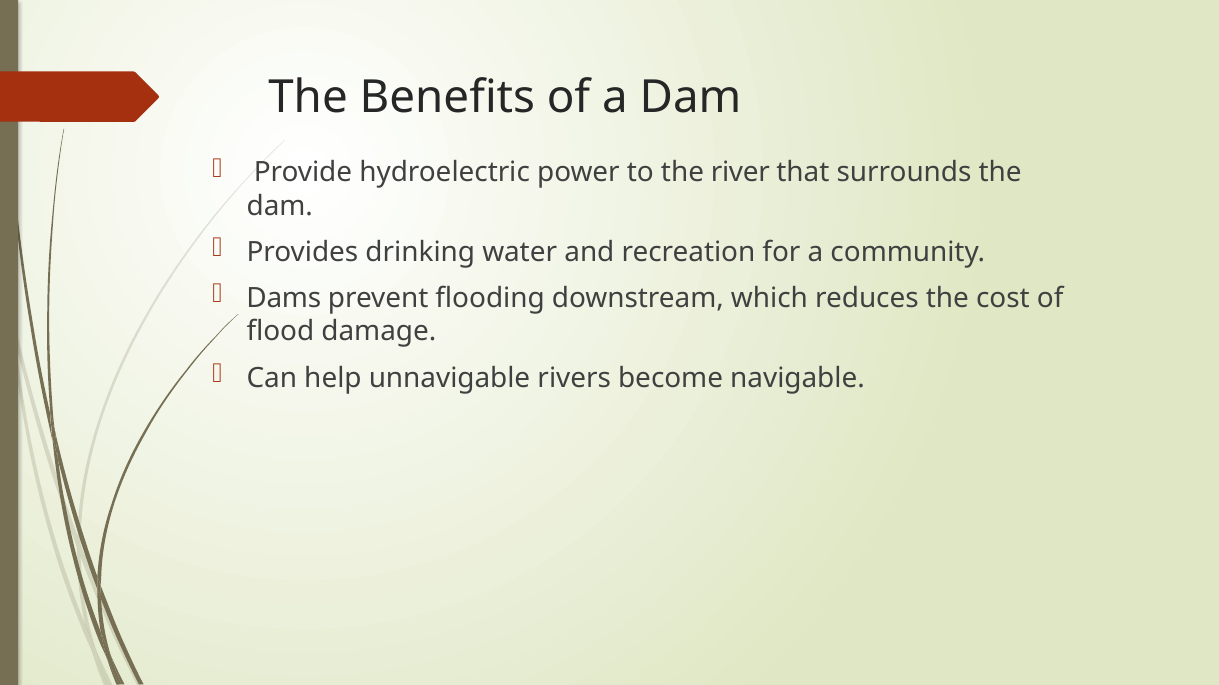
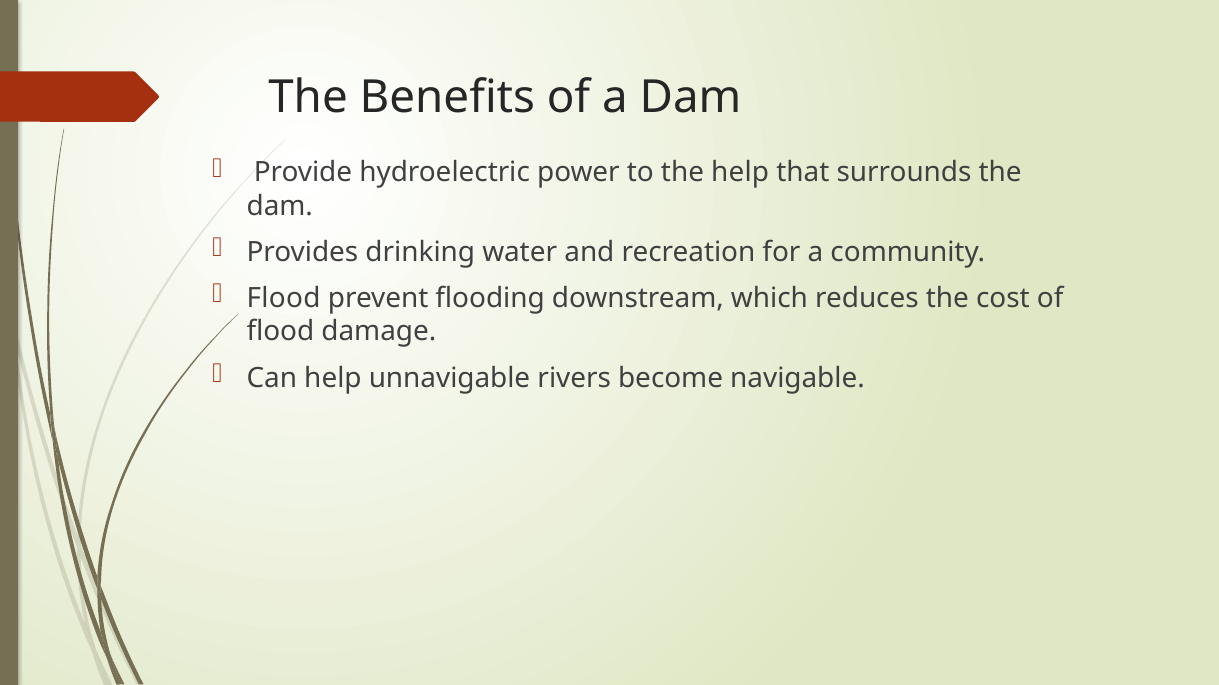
the river: river -> help (740, 173)
Dams: Dams -> Flood (284, 298)
